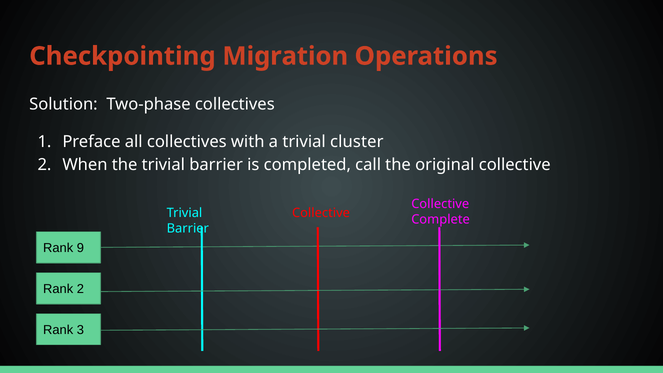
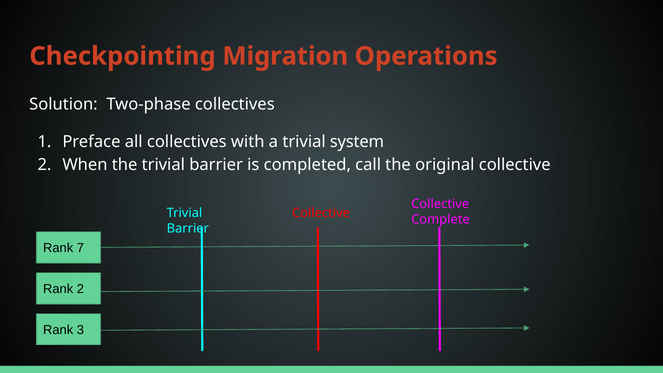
cluster: cluster -> system (357, 142)
9: 9 -> 7 (80, 248)
